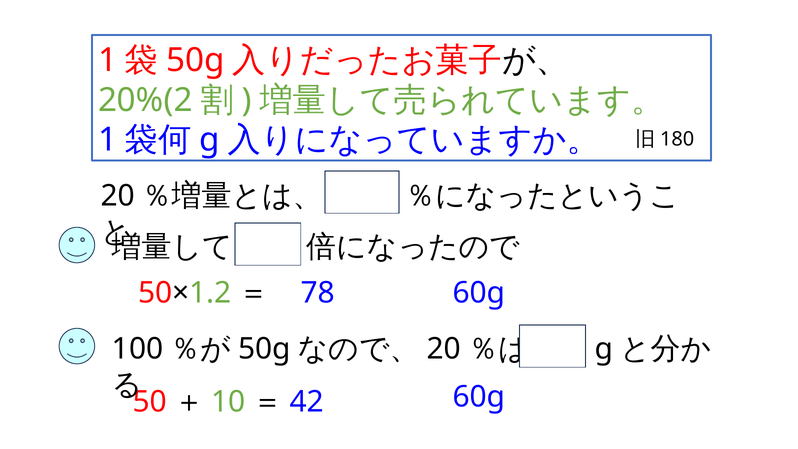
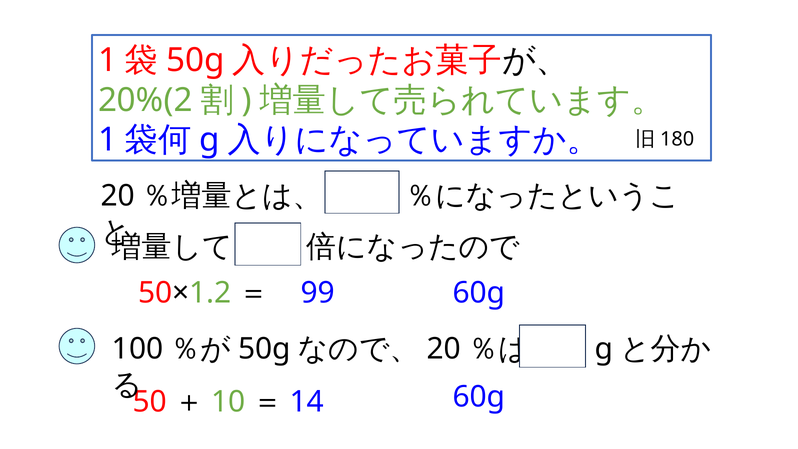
78: 78 -> 99 (318, 293)
42: 42 -> 14 (307, 402)
